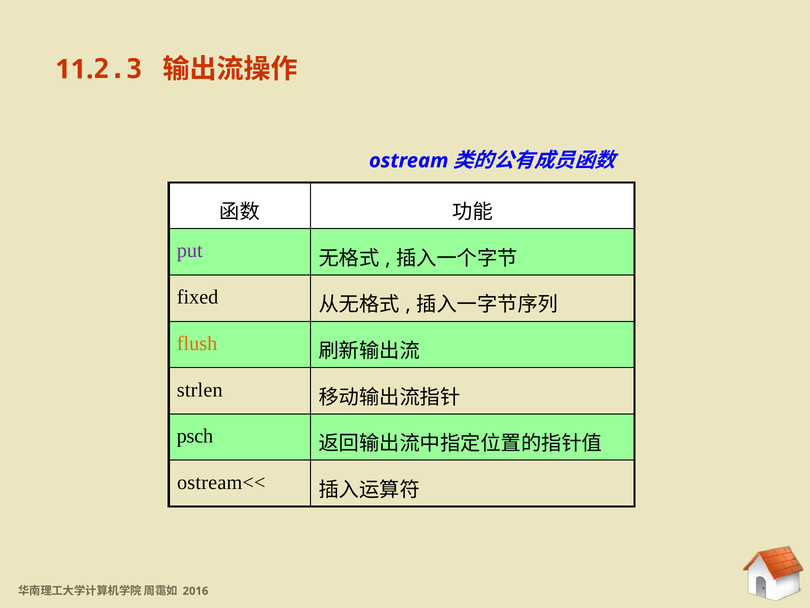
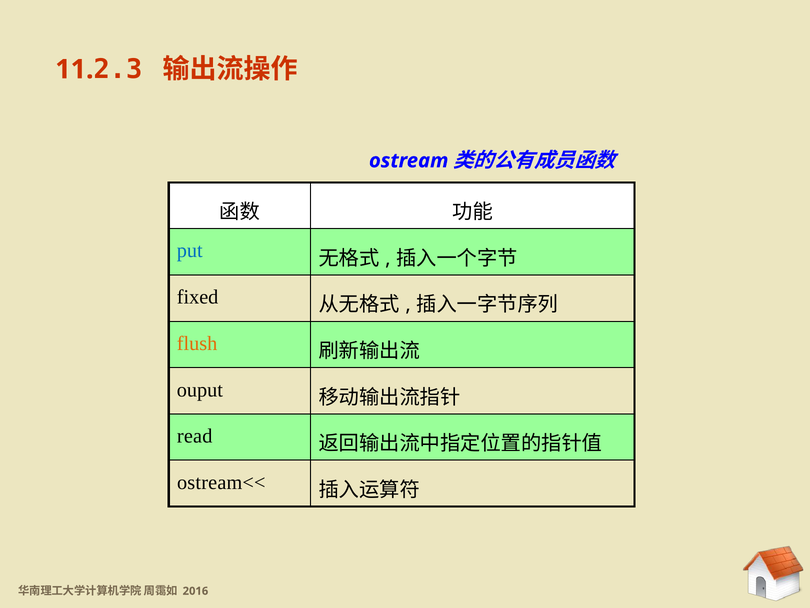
put colour: purple -> blue (190, 251)
strlen: strlen -> ouput (200, 390)
psch: psch -> read (195, 436)
